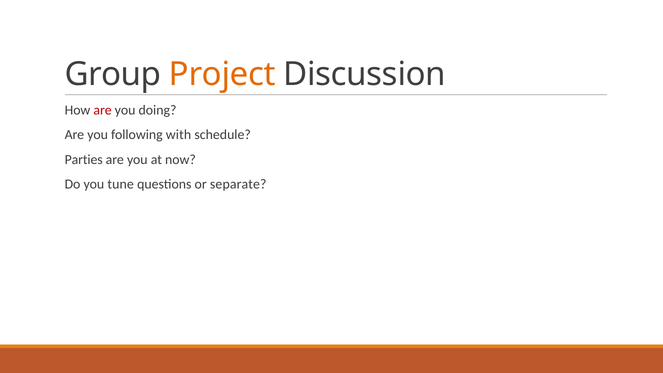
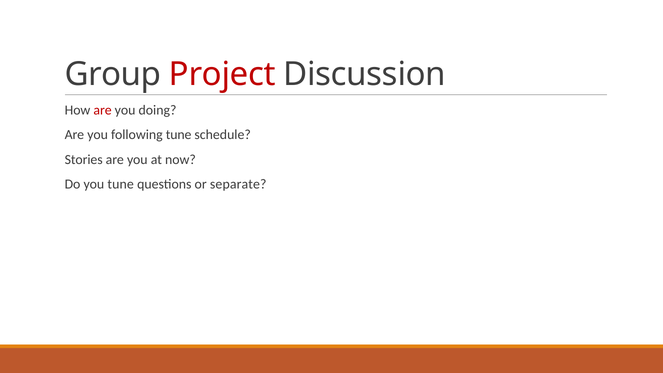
Project colour: orange -> red (222, 74)
following with: with -> tune (179, 135)
Parties: Parties -> Stories (84, 159)
